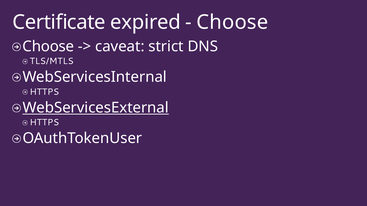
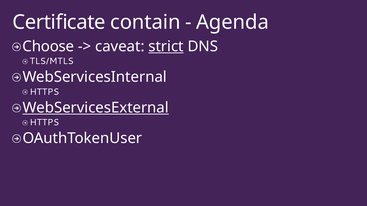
expired: expired -> contain (145, 22)
Choose: Choose -> Agenda (232, 22)
strict underline: none -> present (166, 46)
